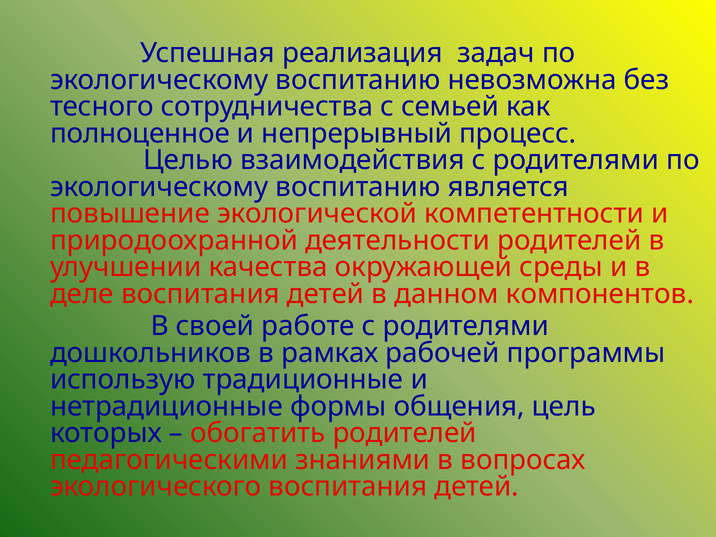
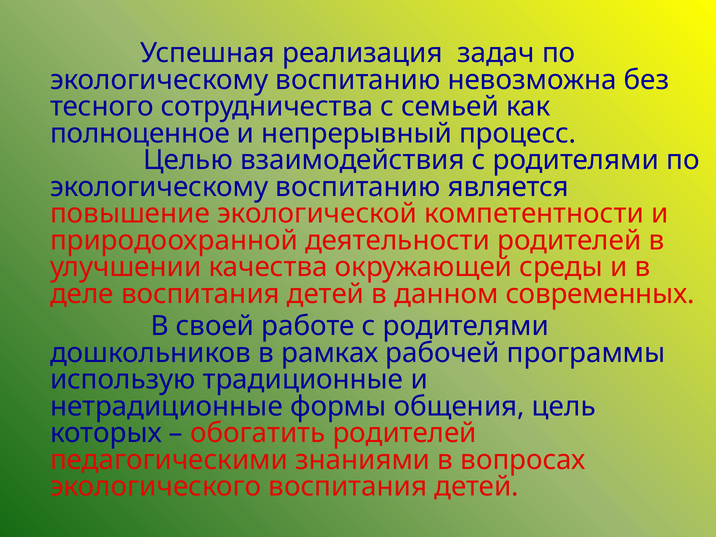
компонентов: компонентов -> современных (600, 294)
